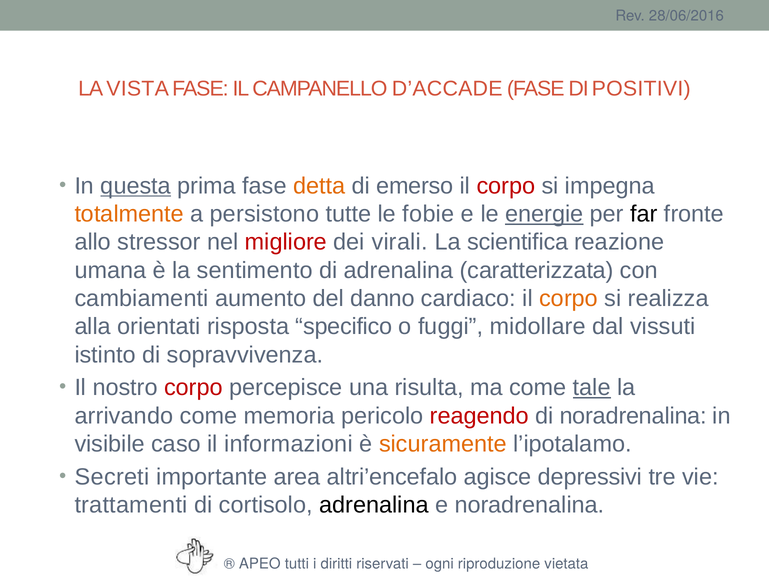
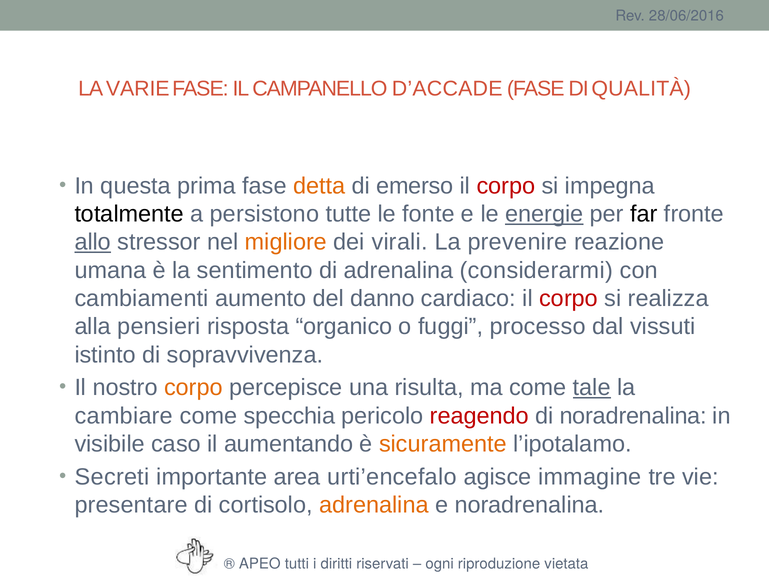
VISTA: VISTA -> VARIE (138, 89)
POSITIVI: POSITIVI -> QUALITÀ (641, 89)
questa underline: present -> none (136, 186)
totalmente colour: orange -> black (129, 214)
fobie: fobie -> fonte (429, 214)
allo underline: none -> present (93, 243)
migliore colour: red -> orange (286, 243)
scientifica: scientifica -> prevenire (517, 243)
caratterizzata: caratterizzata -> considerarmi (536, 271)
corpo colour: orange -> red (569, 299)
orientati: orientati -> pensieri (159, 327)
specifico: specifico -> organico (344, 327)
midollare: midollare -> processo (538, 327)
corpo colour: red -> orange (193, 388)
arrivando: arrivando -> cambiare (124, 416)
memoria: memoria -> specchia (289, 416)
informazioni: informazioni -> aumentando (289, 445)
altri’encefalo: altri’encefalo -> urti’encefalo (392, 477)
depressivi: depressivi -> immagine (590, 477)
trattamenti: trattamenti -> presentare (131, 506)
adrenalina colour: black -> orange (374, 506)
